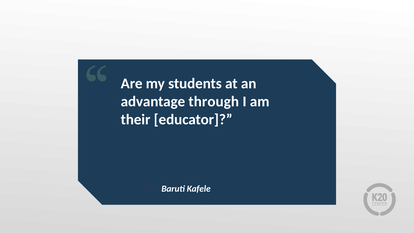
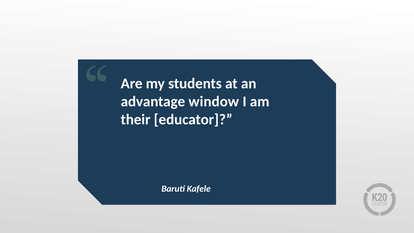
through: through -> window (214, 102)
